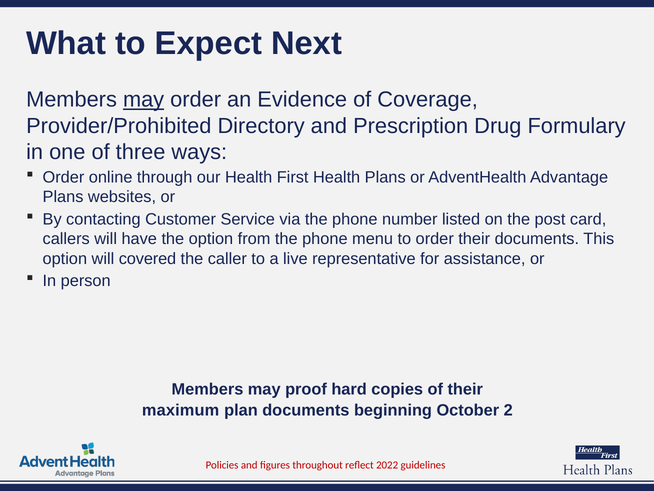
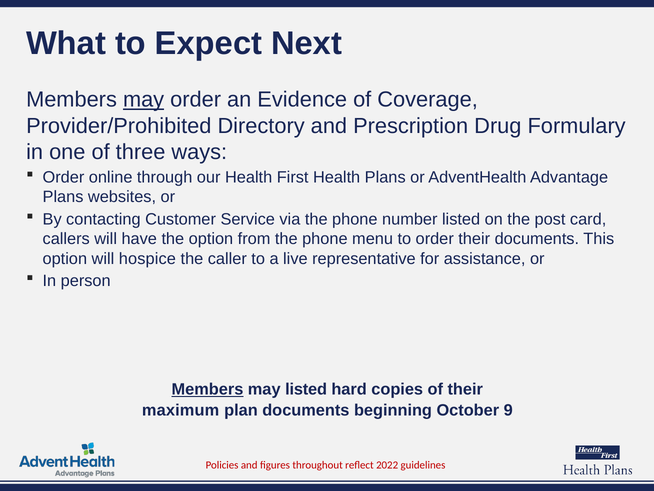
covered: covered -> hospice (147, 258)
Members underline: none -> present (207, 389)
may proof: proof -> listed (306, 389)
2: 2 -> 9 (508, 410)
